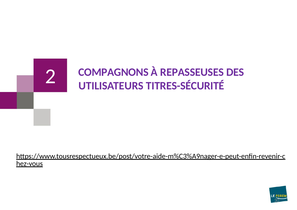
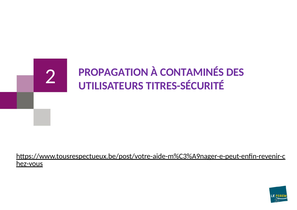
COMPAGNONS: COMPAGNONS -> PROPAGATION (113, 72)
REPASSEUSES: REPASSEUSES -> CONTAMINÉS (192, 72)
